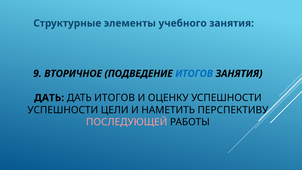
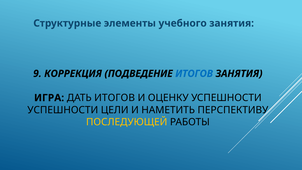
ВТОРИЧНОЕ: ВТОРИЧНОЕ -> КОРРЕКЦИЯ (73, 74)
ДАТЬ: ДАТЬ -> ИГРА (49, 98)
ПОСЛЕДУЮЩЕЙ colour: pink -> yellow (127, 122)
